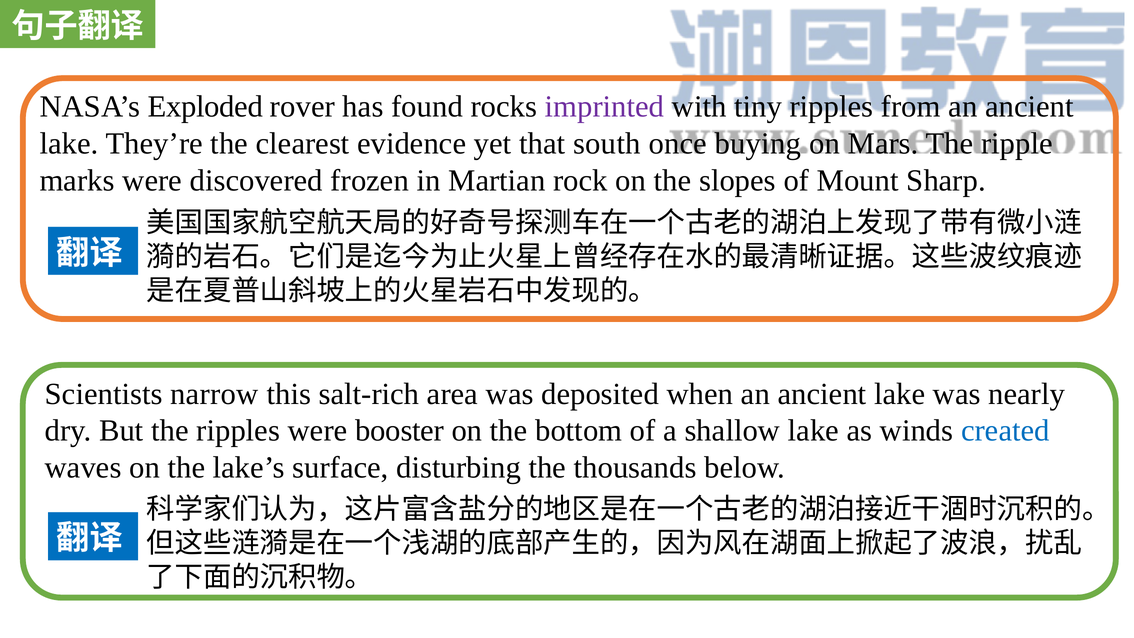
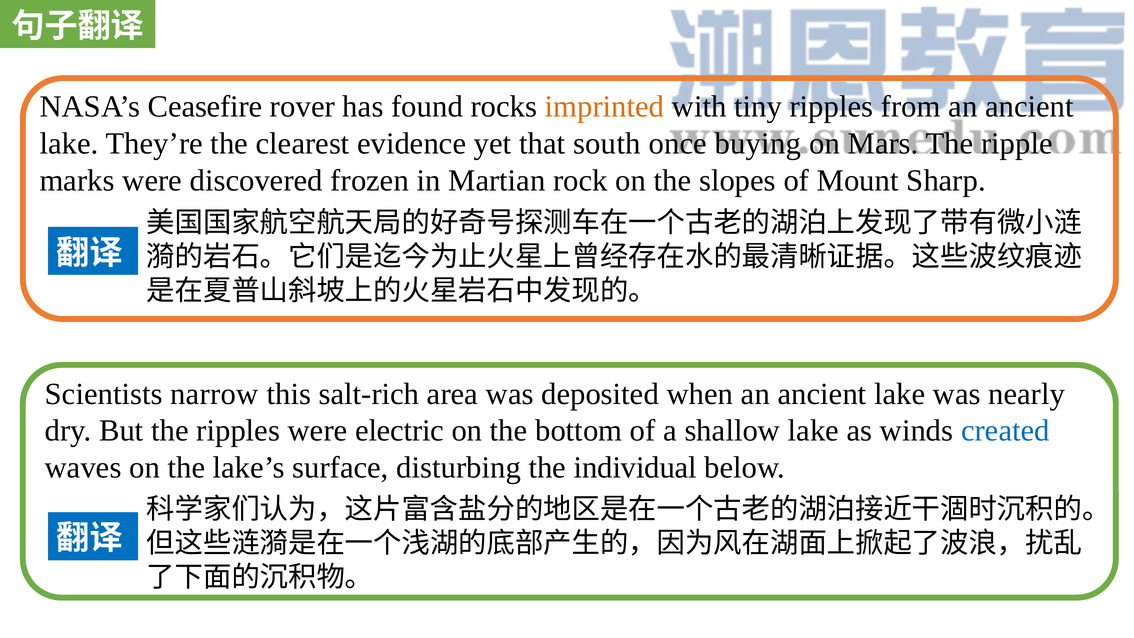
Exploded: Exploded -> Ceasefire (205, 107)
imprinted colour: purple -> orange (605, 107)
booster: booster -> electric (400, 431)
thousands: thousands -> individual (635, 467)
